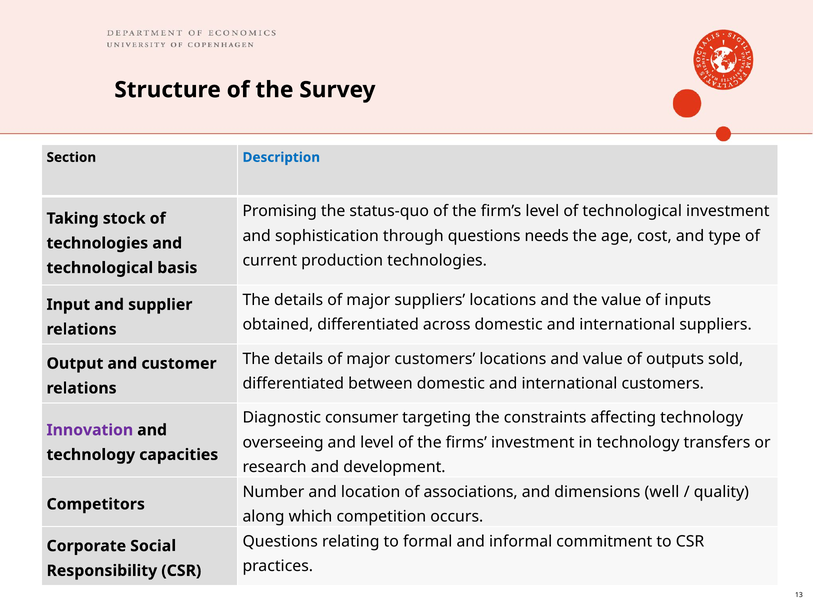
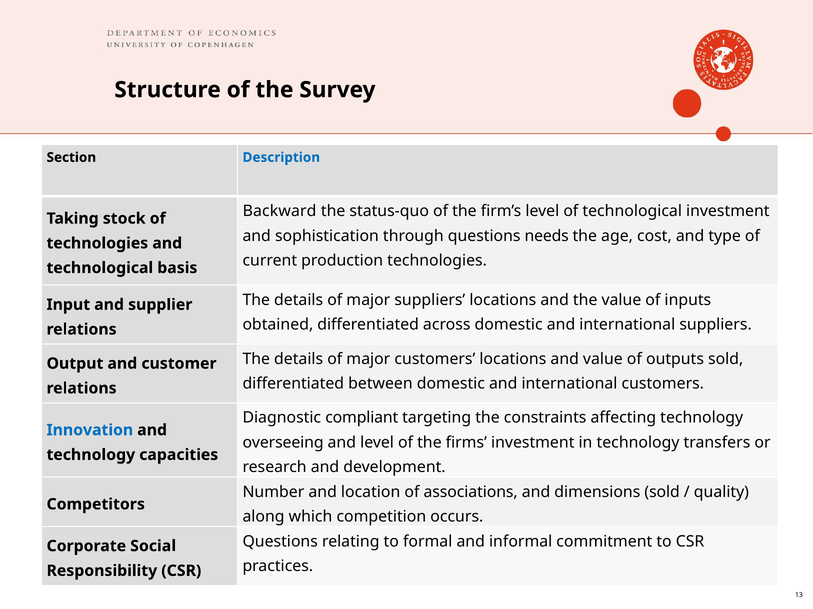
Promising: Promising -> Backward (280, 211)
consumer: consumer -> compliant (362, 418)
Innovation colour: purple -> blue (90, 431)
dimensions well: well -> sold (662, 492)
